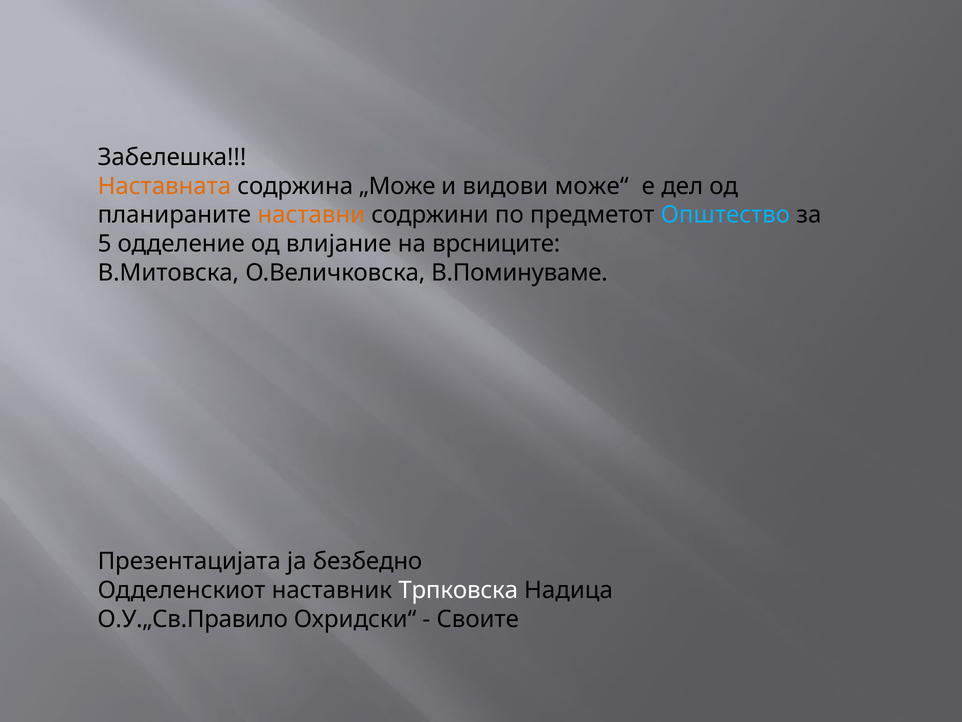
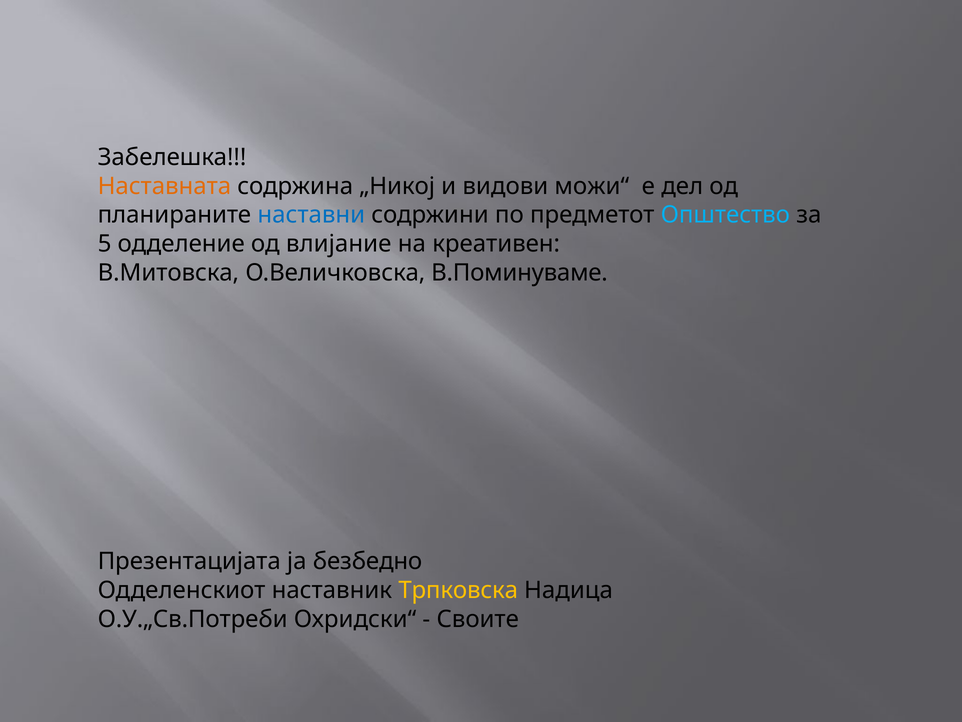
„Може: „Може -> „Никој (397, 186)
може“: може“ -> можи“ (592, 186)
наставни colour: orange -> blue (311, 215)
врсниците: врсниците -> креативен (496, 244)
Трпковска colour: white -> yellow (458, 590)
О.У.„Св.Правило: О.У.„Св.Правило -> О.У.„Св.Потреби (193, 619)
